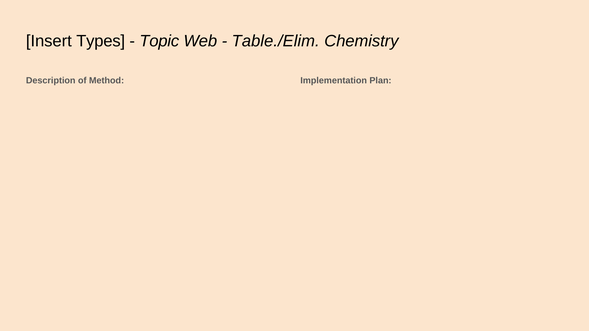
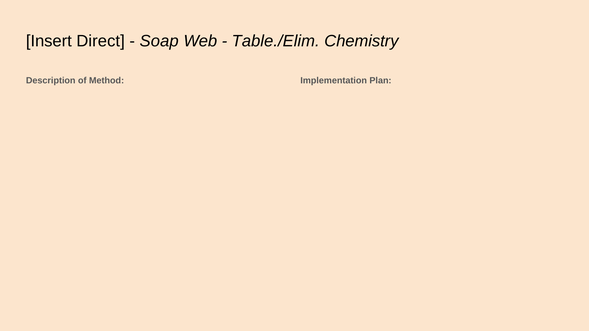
Types: Types -> Direct (101, 41)
Topic: Topic -> Soap (159, 41)
